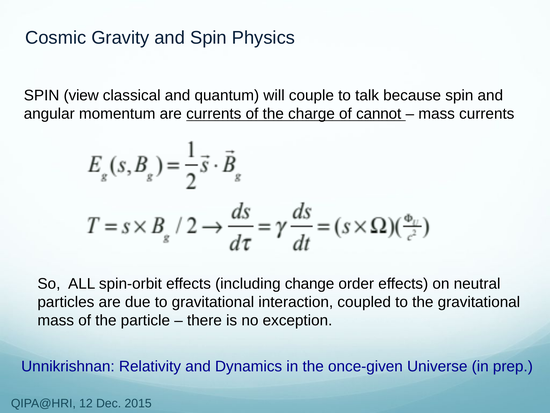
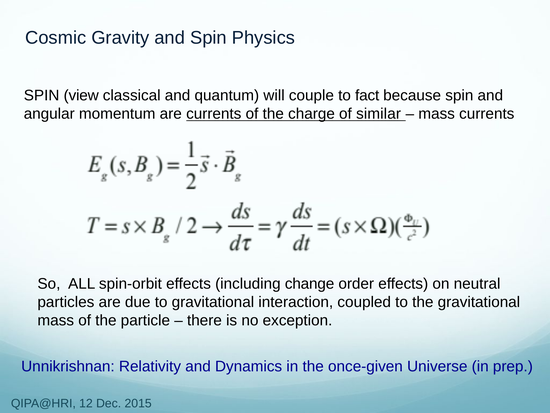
talk: talk -> fact (367, 95)
cannot: cannot -> similar (379, 114)
